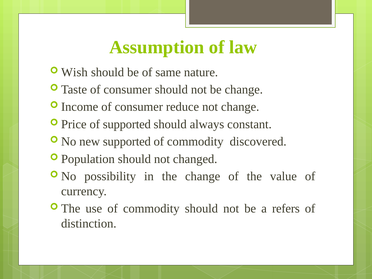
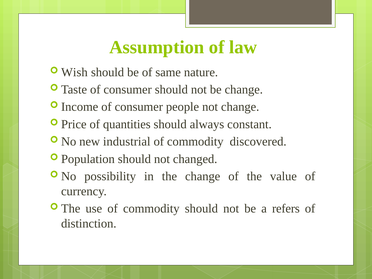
reduce: reduce -> people (183, 107)
of supported: supported -> quantities (127, 124)
new supported: supported -> industrial (127, 142)
